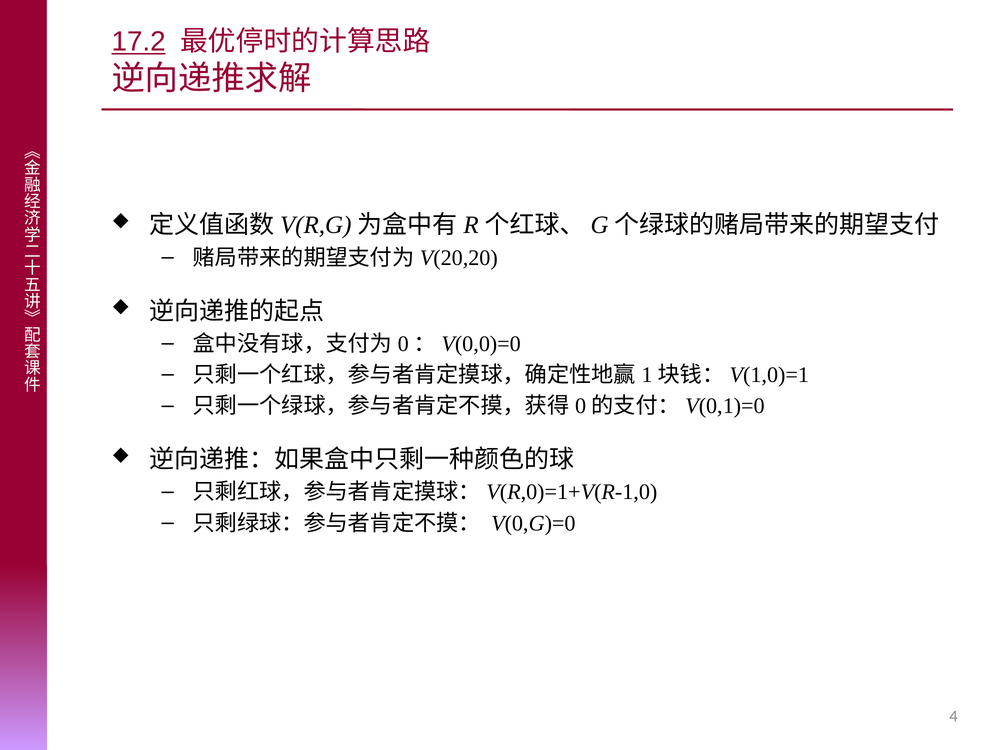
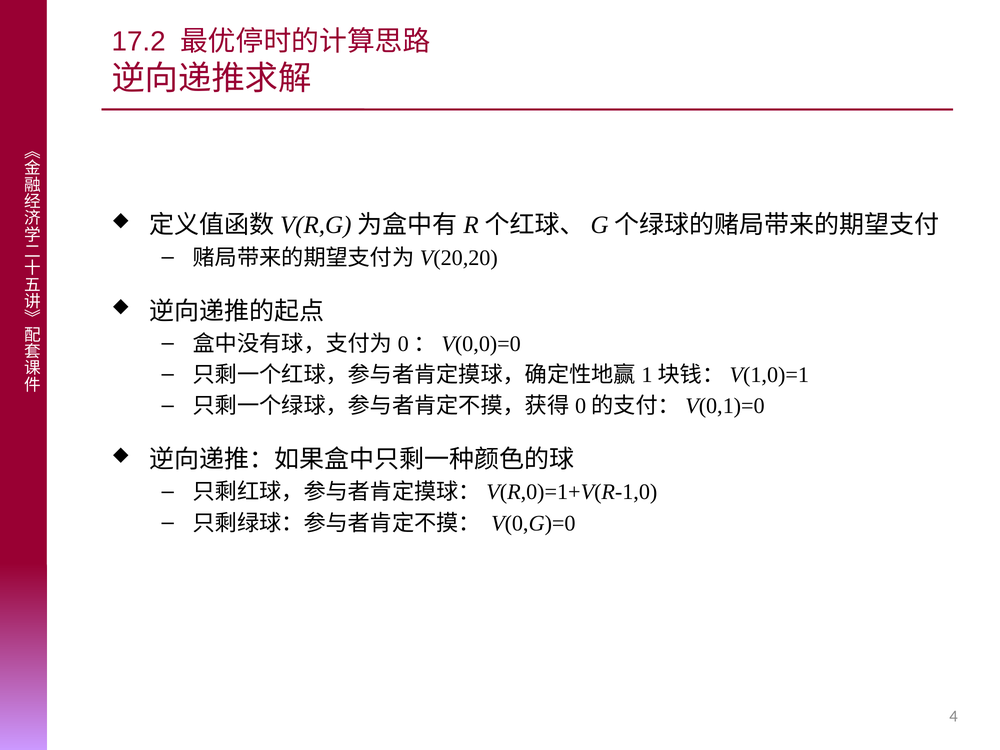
17.2 underline: present -> none (139, 42)
